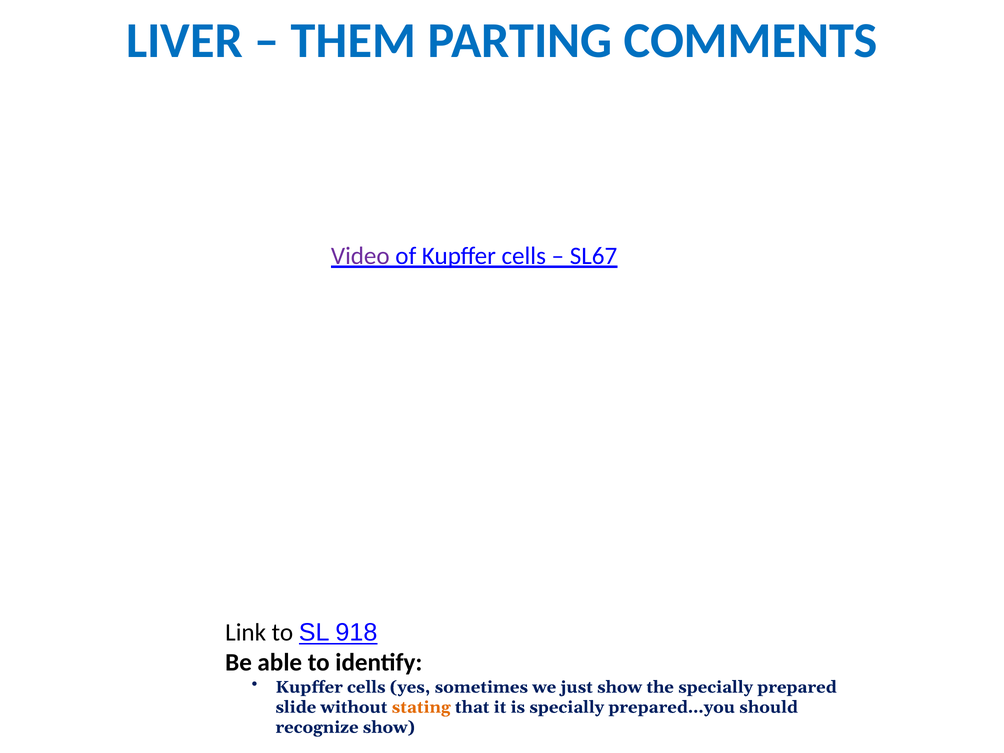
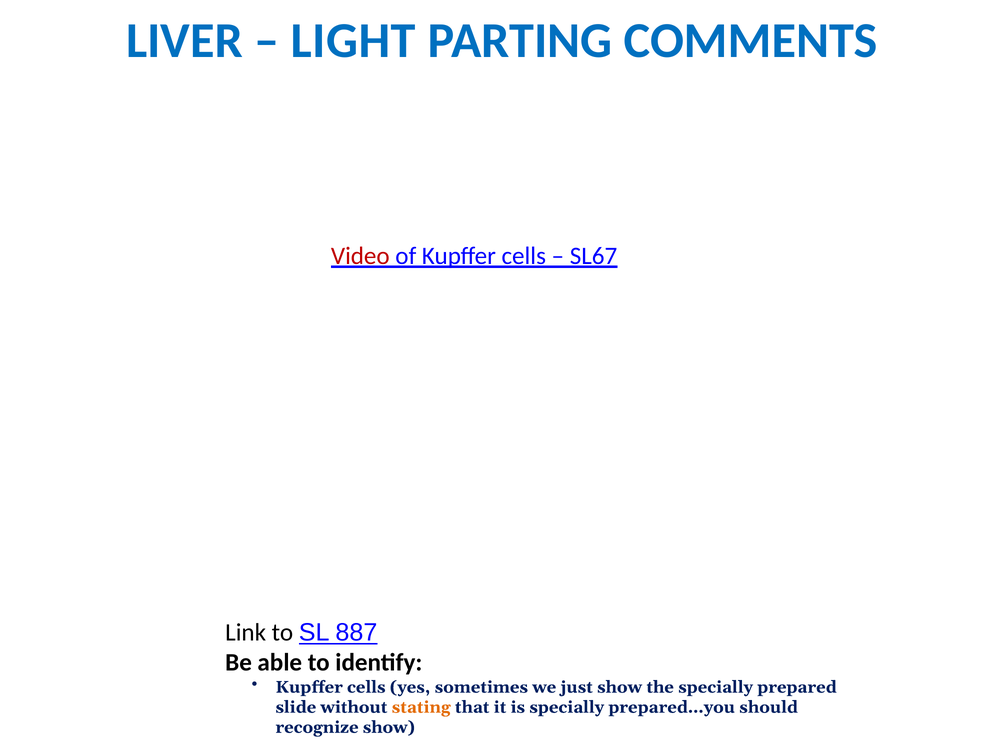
THEM: THEM -> LIGHT (353, 41)
Video colour: purple -> red (360, 256)
918: 918 -> 887 (356, 632)
